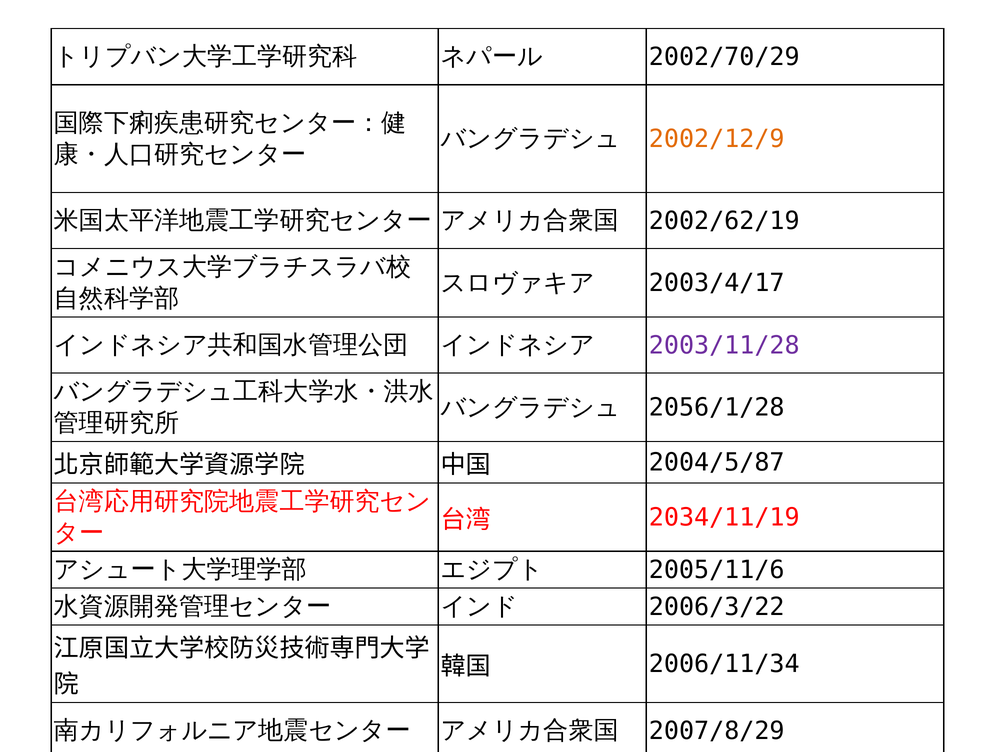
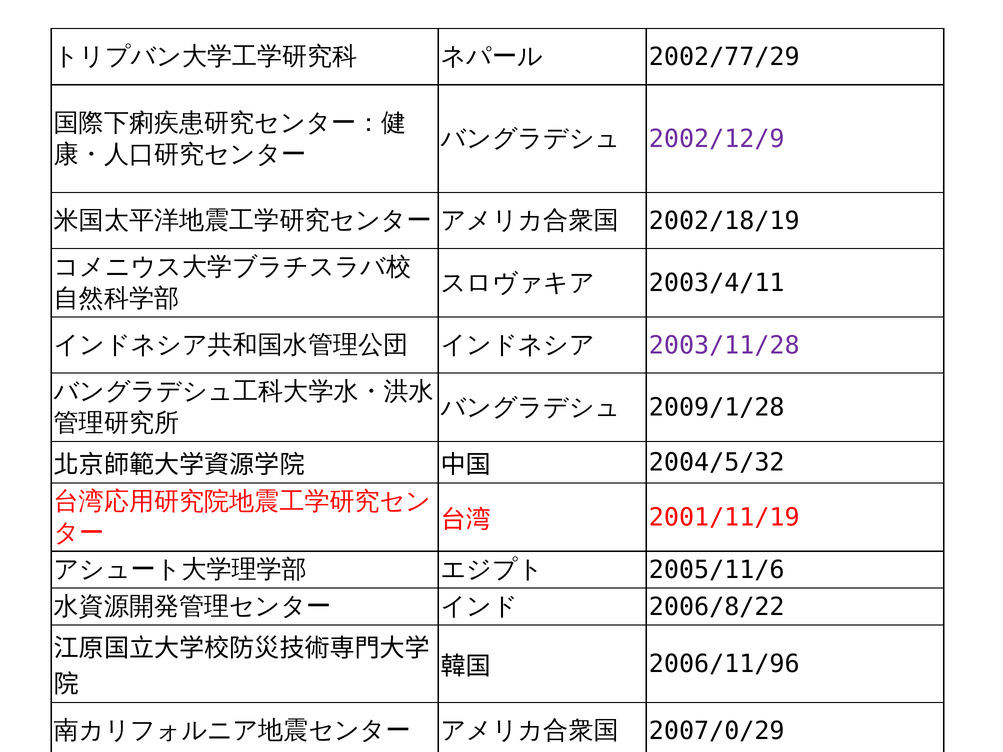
2002/70/29: 2002/70/29 -> 2002/77/29 (724, 57)
2002/12/9 colour: orange -> purple (717, 139)
2002/62/19: 2002/62/19 -> 2002/18/19 (724, 221)
2003/4/17: 2003/4/17 -> 2003/4/11 (717, 283)
2056/1/28: 2056/1/28 -> 2009/1/28 (717, 408)
2004/5/87: 2004/5/87 -> 2004/5/32 (717, 463)
2034/11/19: 2034/11/19 -> 2001/11/19 (724, 518)
2006/3/22: 2006/3/22 -> 2006/8/22 (717, 607)
2006/11/34: 2006/11/34 -> 2006/11/96 (724, 664)
2007/8/29: 2007/8/29 -> 2007/0/29 (717, 731)
